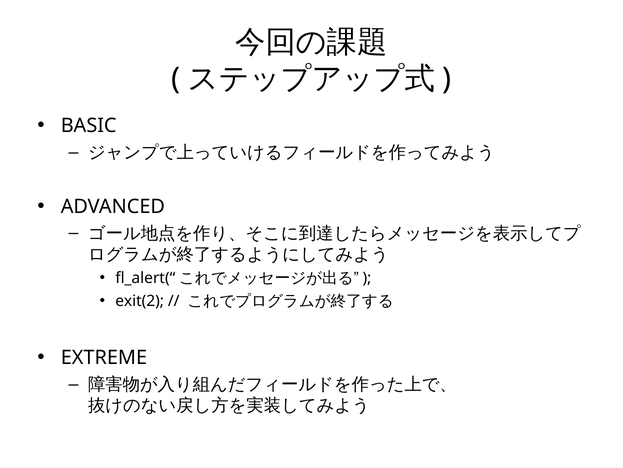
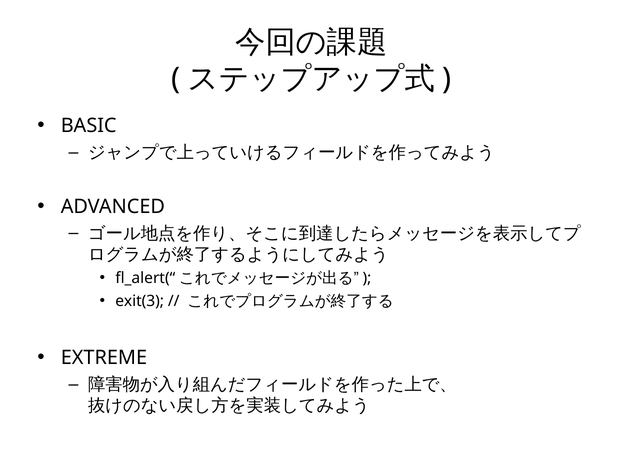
exit(2: exit(2 -> exit(3 (140, 300)
